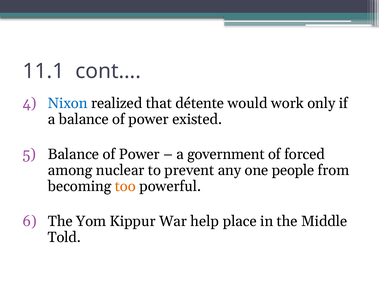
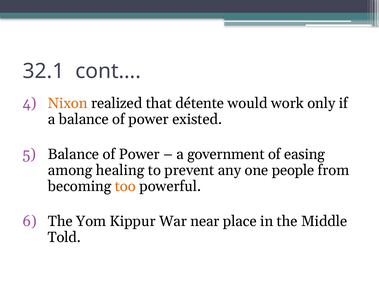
11.1: 11.1 -> 32.1 (44, 71)
Nixon colour: blue -> orange (68, 103)
forced: forced -> easing (305, 154)
nuclear: nuclear -> healing (120, 170)
help: help -> near (205, 221)
